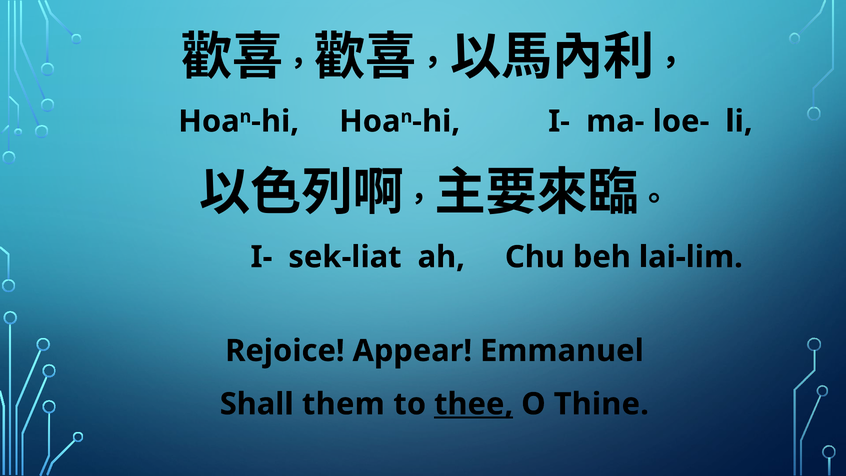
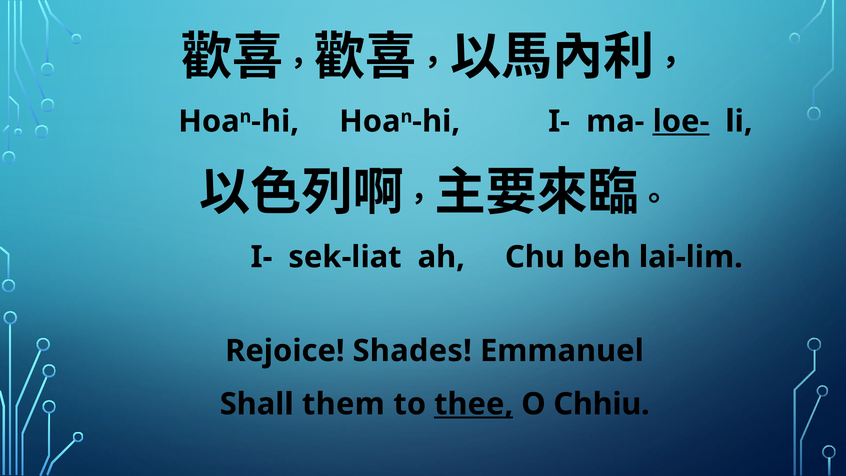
loe- underline: none -> present (681, 121)
Appear: Appear -> Shades (412, 351)
Thine: Thine -> Chhiu (602, 404)
